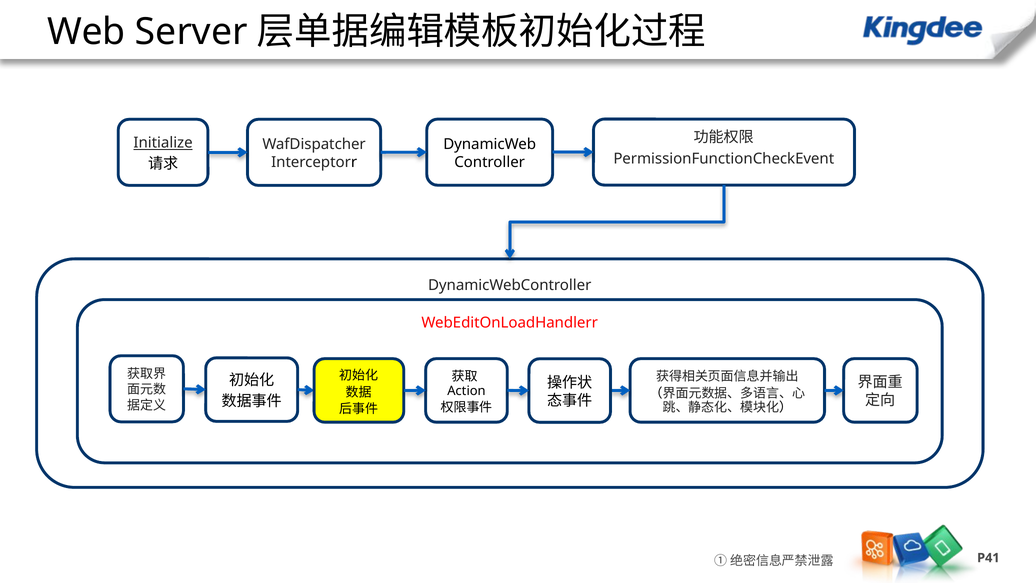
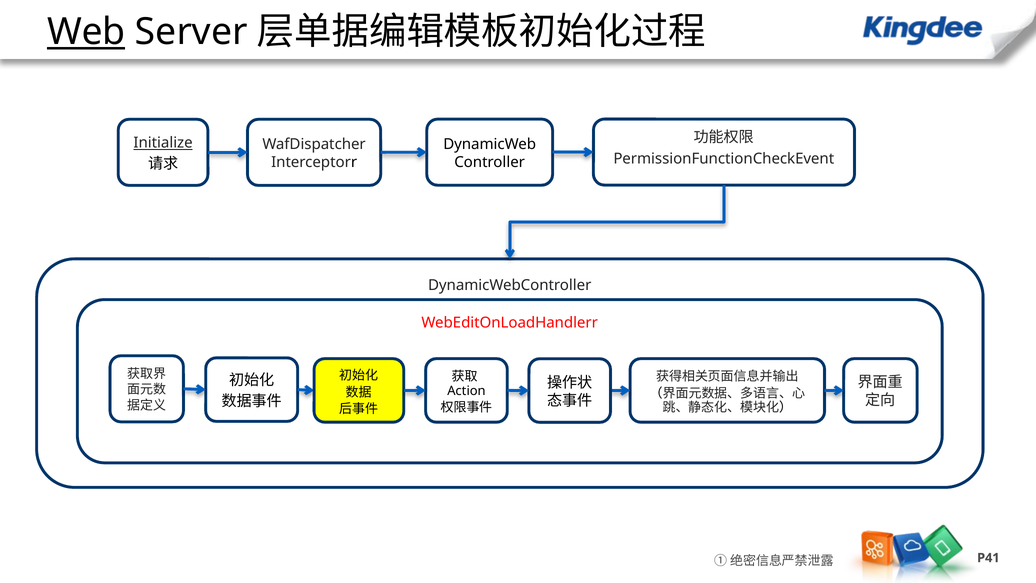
Web underline: none -> present (86, 32)
